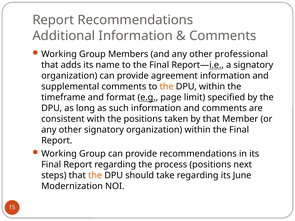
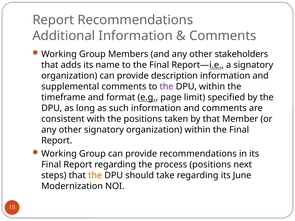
professional: professional -> stakeholders (241, 54)
agreement: agreement -> description (174, 76)
the colour: orange -> purple (167, 87)
